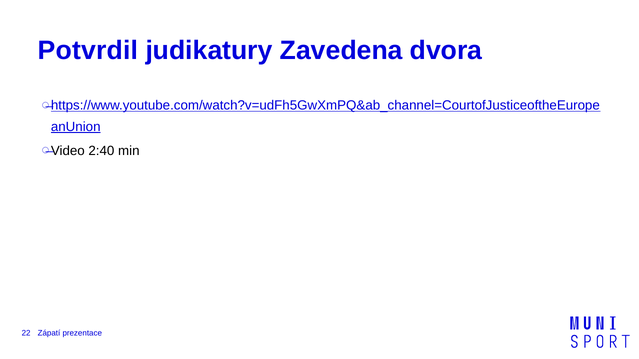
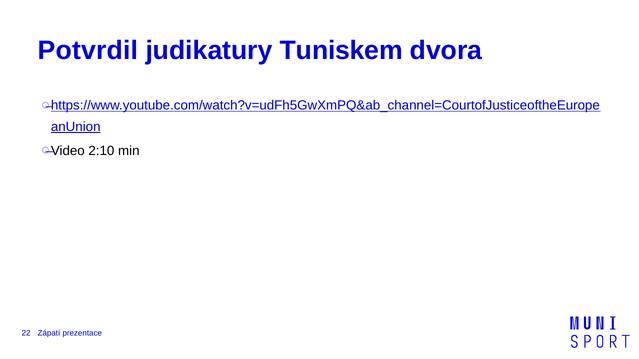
Zavedena: Zavedena -> Tuniskem (341, 50)
2:40: 2:40 -> 2:10 (101, 151)
